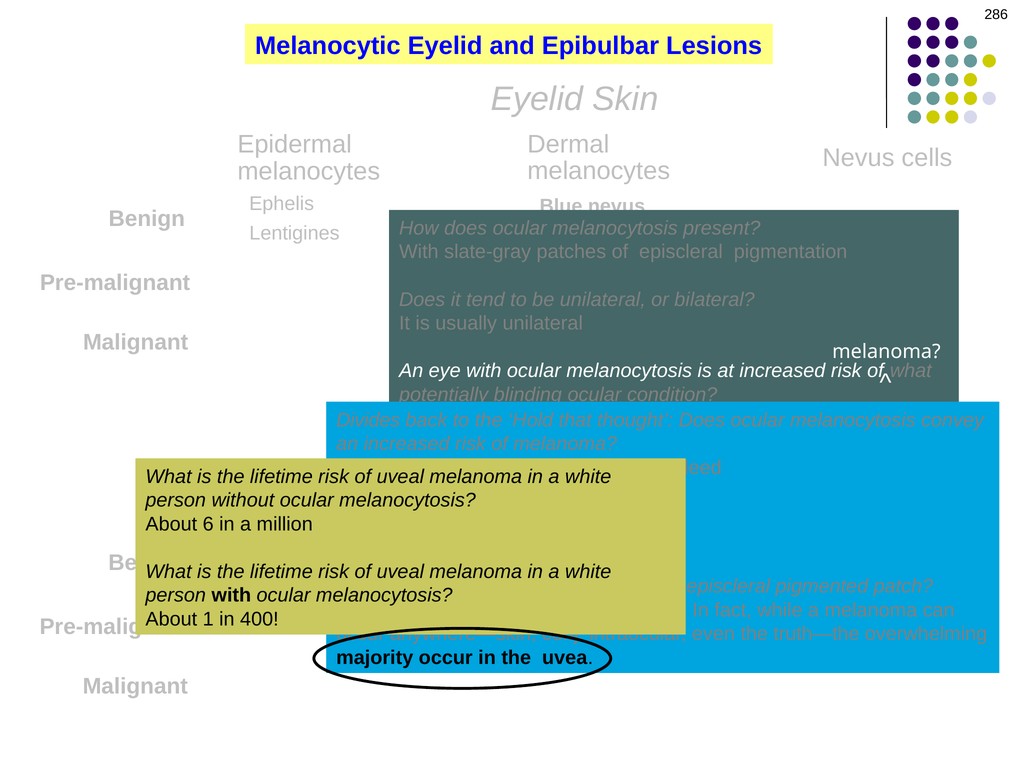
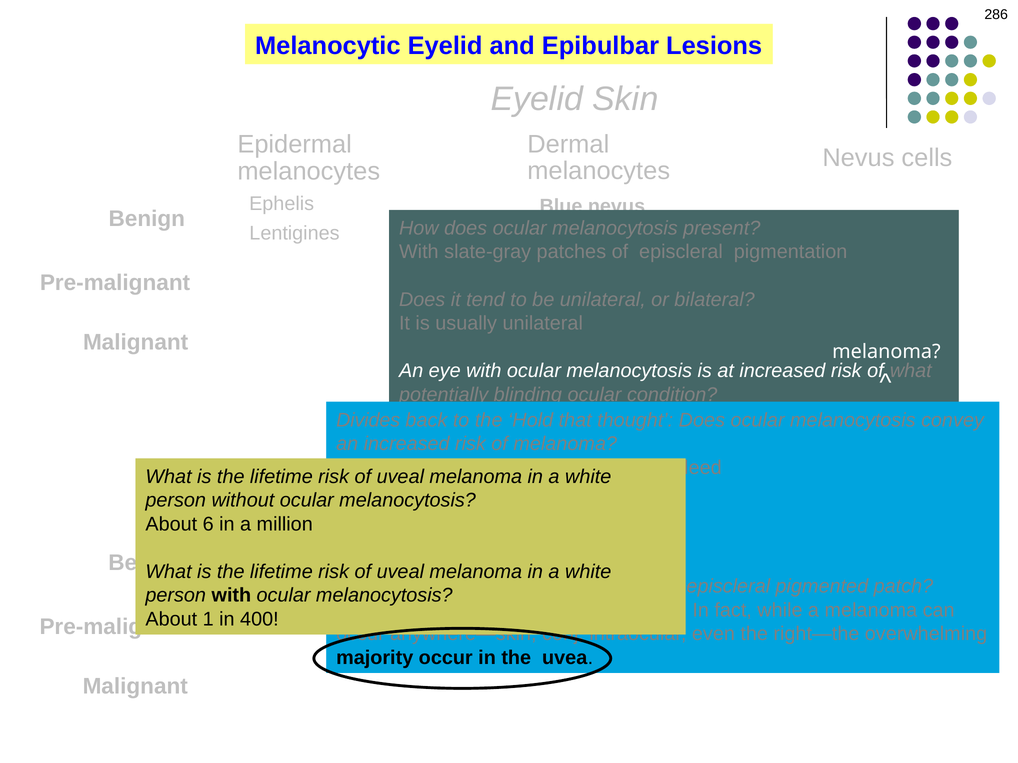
truth—the: truth—the -> right—the (816, 634)
